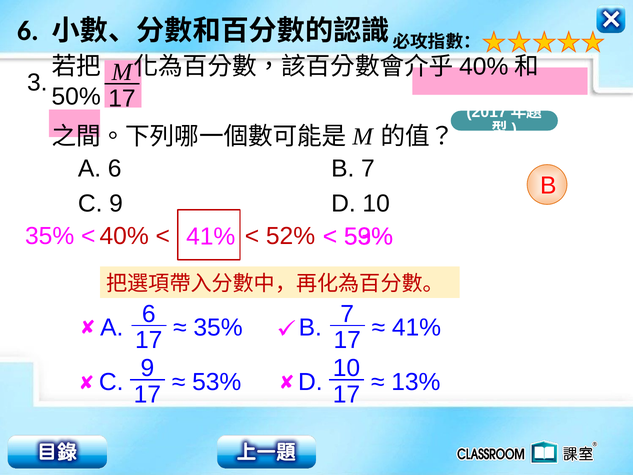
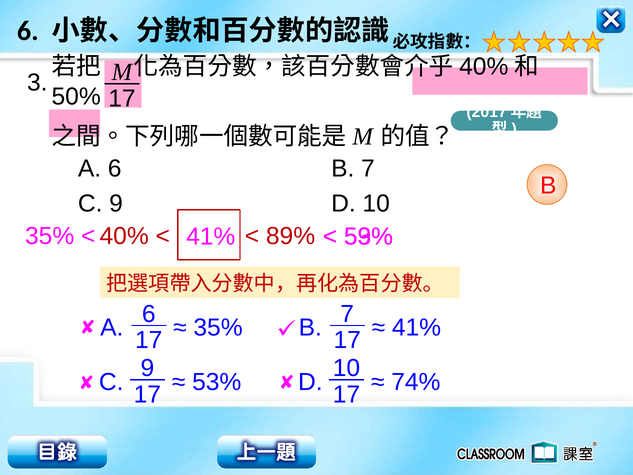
52%: 52% -> 89% (291, 236)
13%: 13% -> 74% (416, 382)
